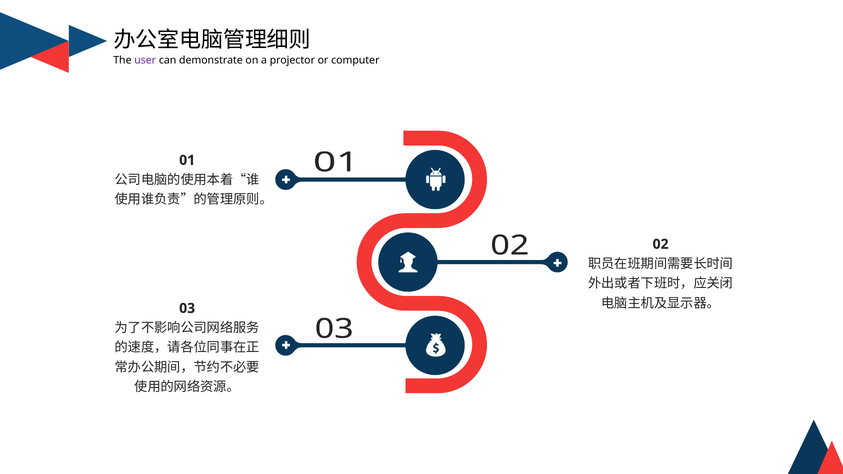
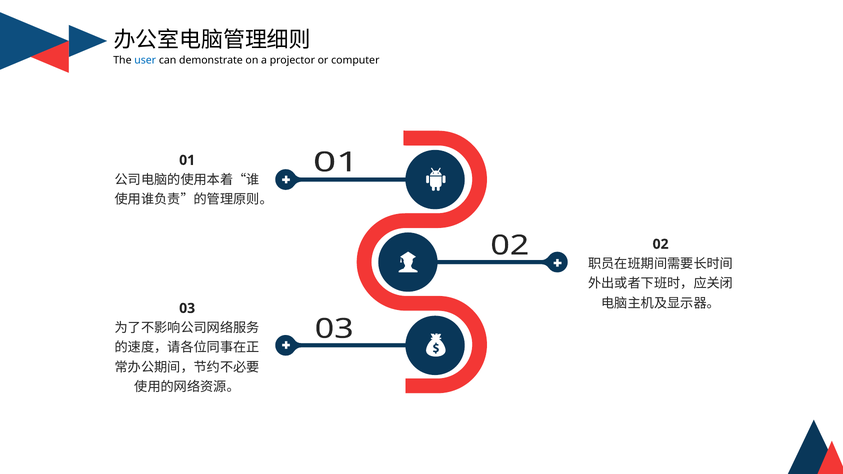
user colour: purple -> blue (145, 60)
